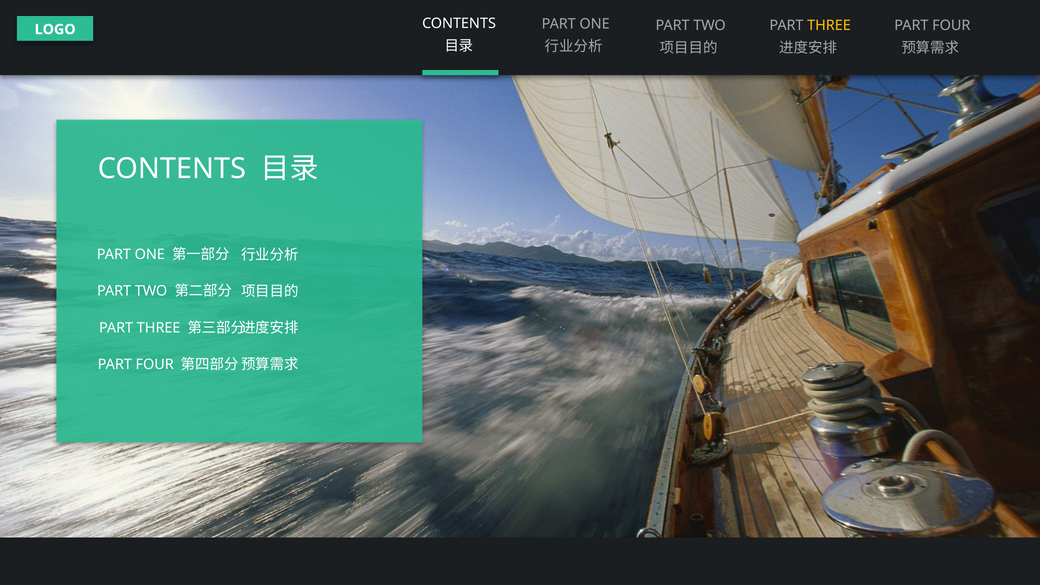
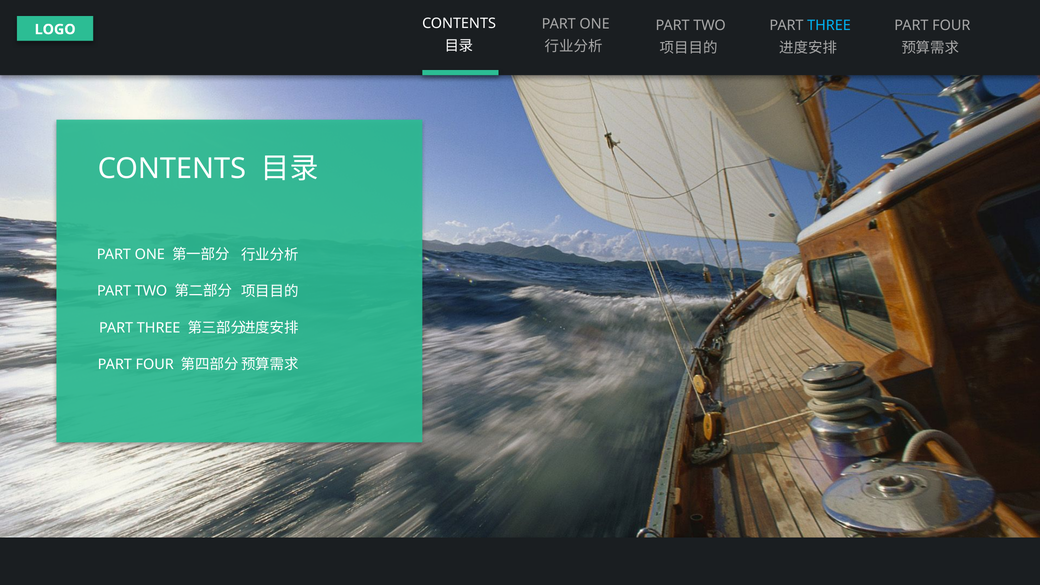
THREE colour: yellow -> light blue (829, 25)
